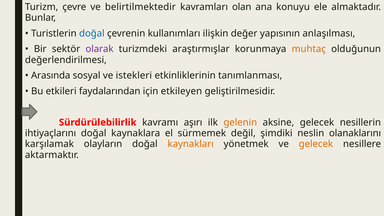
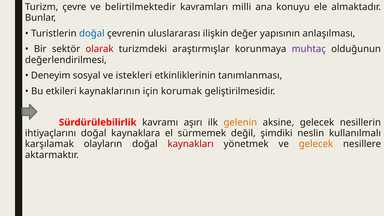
olan: olan -> milli (242, 7)
kullanımları: kullanımları -> uluslararası (174, 33)
olarak colour: purple -> red (100, 49)
muhtaç colour: orange -> purple (309, 49)
Arasında: Arasında -> Deneyim (51, 75)
faydalarından: faydalarından -> kaynaklarının (110, 91)
etkileyen: etkileyen -> korumak (181, 91)
olanaklarını: olanaklarını -> kullanılmalı (355, 133)
kaynakları colour: orange -> red (191, 144)
